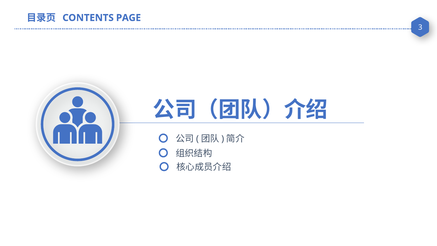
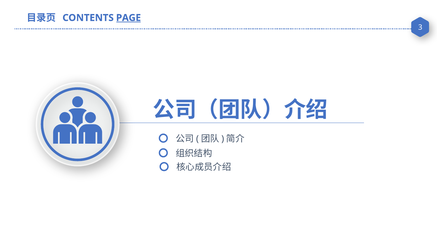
PAGE underline: none -> present (129, 18)
